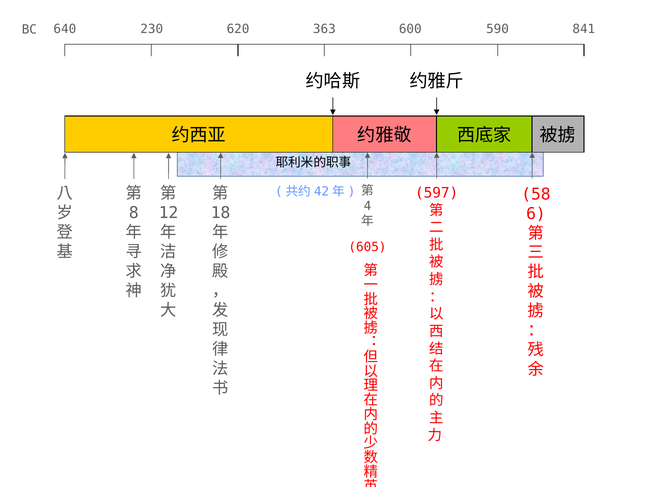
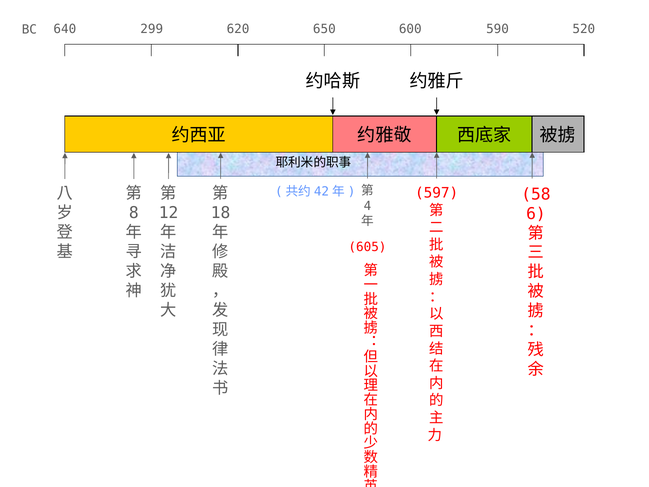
230: 230 -> 299 (152, 29)
363: 363 -> 650 (324, 29)
841: 841 -> 520 (584, 29)
